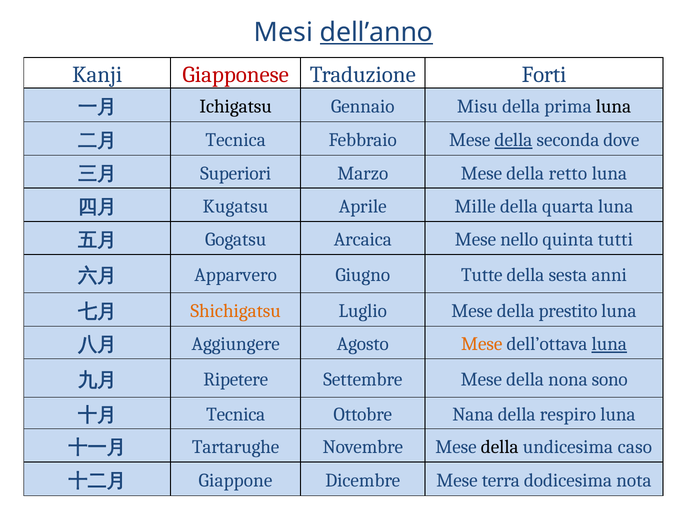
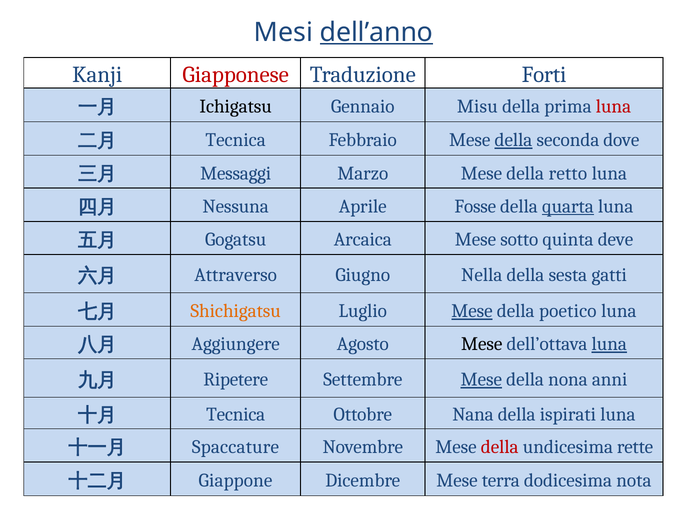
luna colour: black -> red (613, 106)
Superiori: Superiori -> Messaggi (236, 173)
Kugatsu: Kugatsu -> Nessuna (236, 206)
Mille: Mille -> Fosse (475, 206)
quarta underline: none -> present (568, 206)
nello: nello -> sotto (519, 240)
tutti: tutti -> deve (616, 240)
Apparvero: Apparvero -> Attraverso (236, 275)
Tutte: Tutte -> Nella (482, 275)
anni: anni -> gatti (609, 275)
Mese underline: none -> present (472, 311)
prestito: prestito -> poetico (568, 311)
Mese colour: orange -> black (482, 344)
Mese underline: none -> present (481, 380)
sono: sono -> anni (610, 380)
respiro: respiro -> ispirati (568, 414)
Tartarughe: Tartarughe -> Spaccature (235, 447)
della colour: black -> red (500, 447)
caso: caso -> rette (635, 447)
